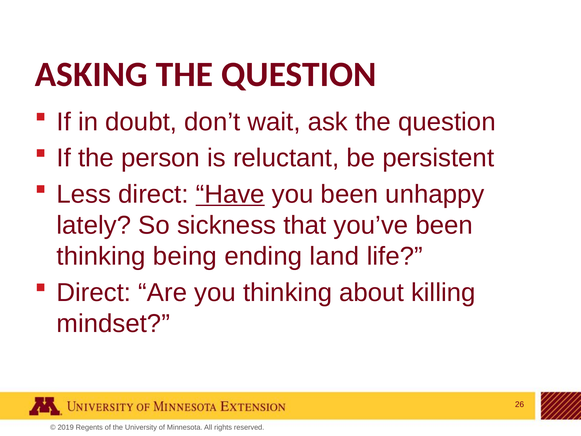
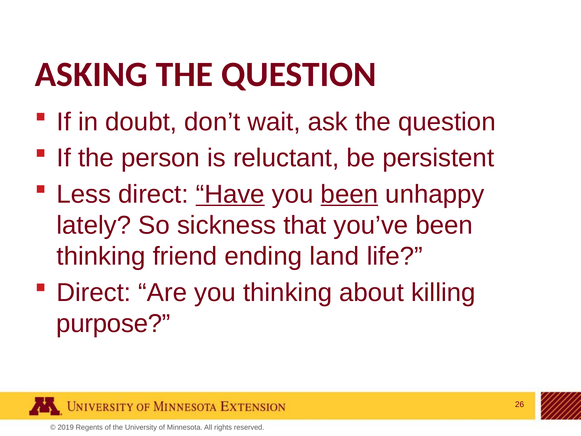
been underline: none -> present (349, 194)
being: being -> friend (185, 256)
mindset: mindset -> purpose (113, 323)
